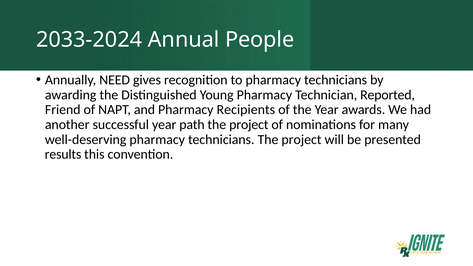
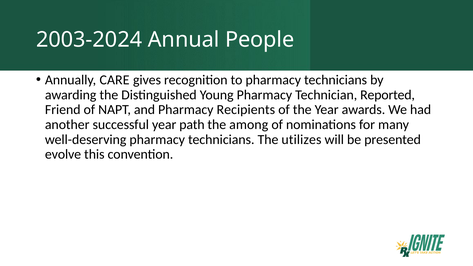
2033-2024: 2033-2024 -> 2003-2024 (89, 40)
NEED: NEED -> CARE (115, 80)
project: project -> among (249, 125)
technicians The project: project -> utilizes (301, 140)
results: results -> evolve (63, 154)
